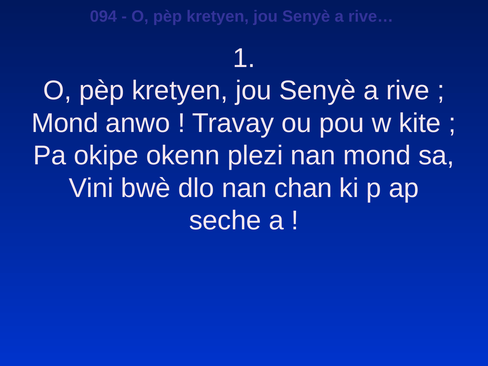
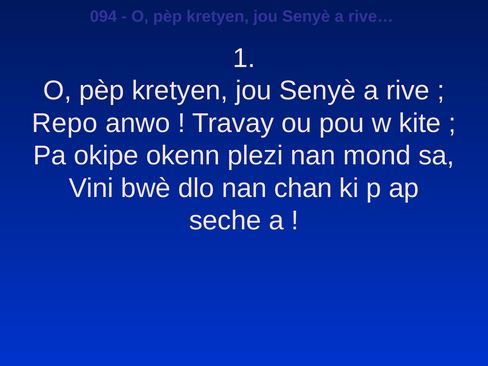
Mond: Mond -> Repo (65, 123)
